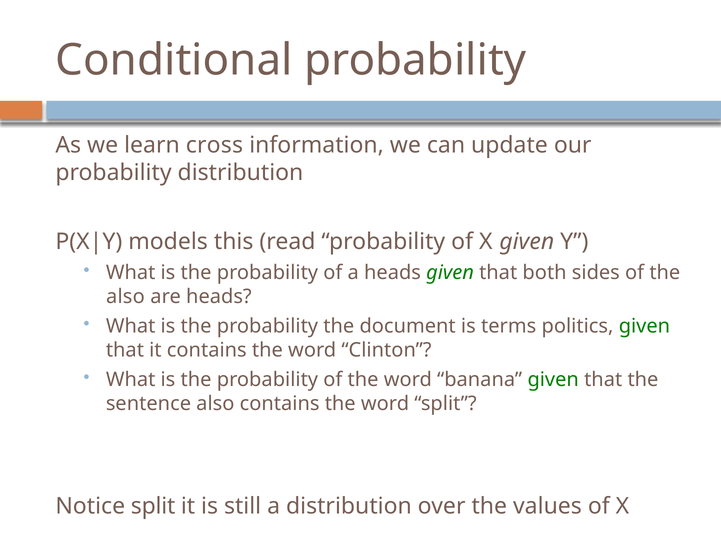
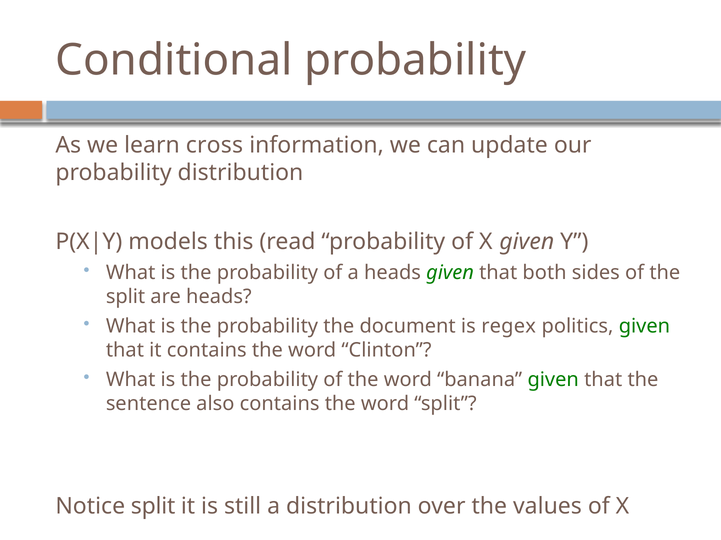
also: also -> split (126, 297)
terms: terms -> regex (509, 327)
